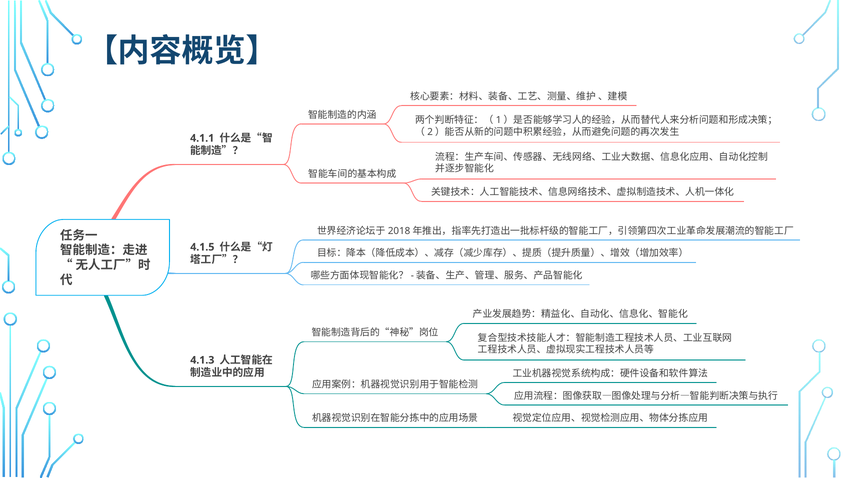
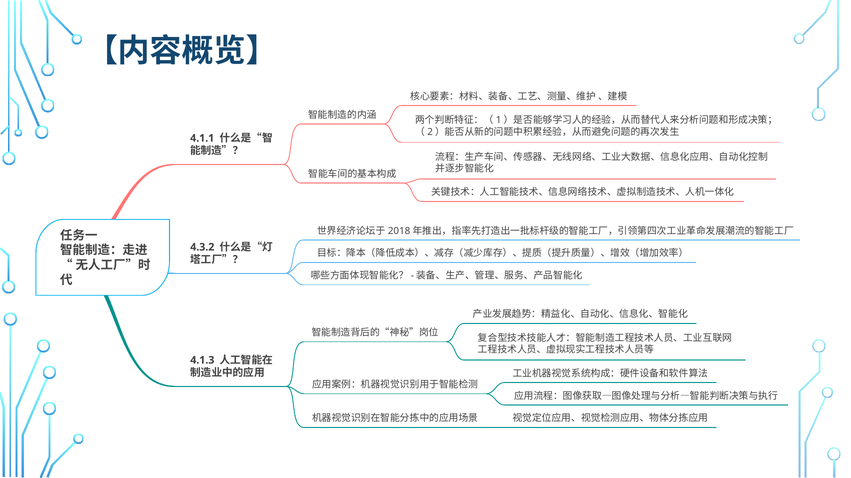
4.1.5: 4.1.5 -> 4.3.2 (202, 247)
